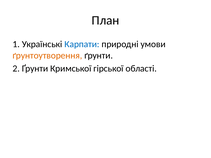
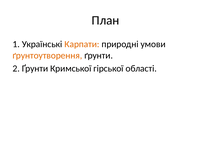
Карпати colour: blue -> orange (82, 44)
